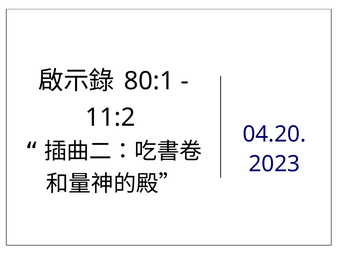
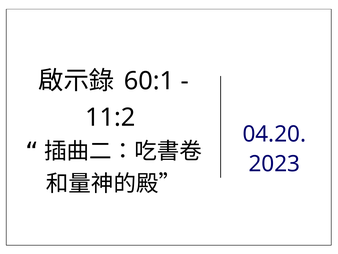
80:1: 80:1 -> 60:1 (149, 81)
